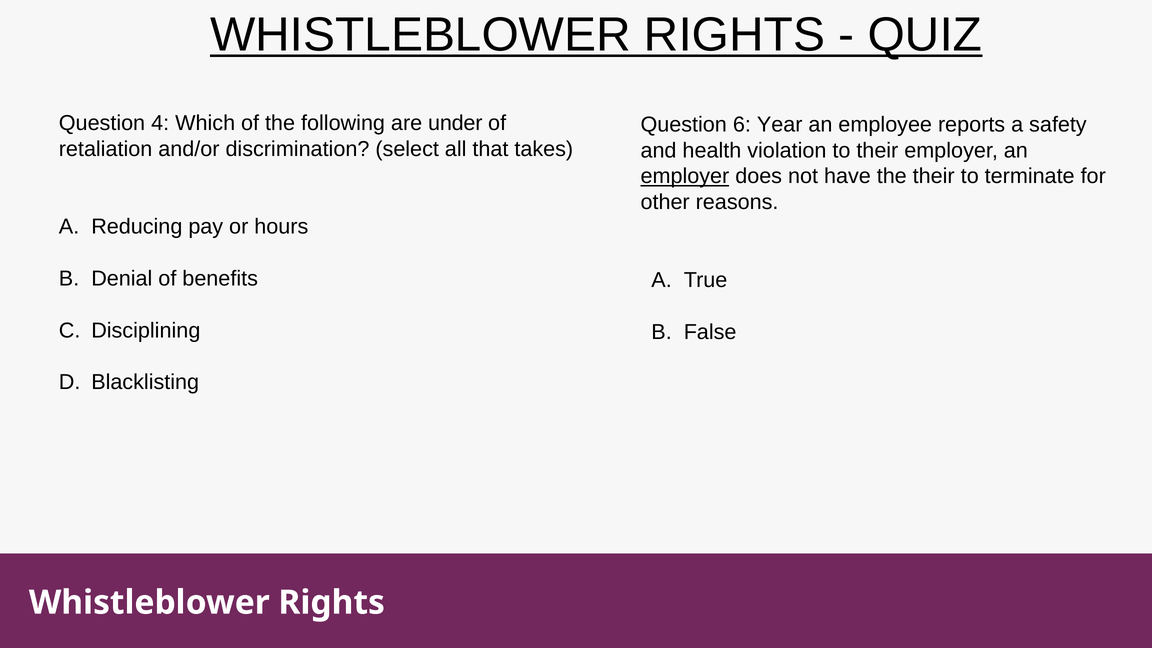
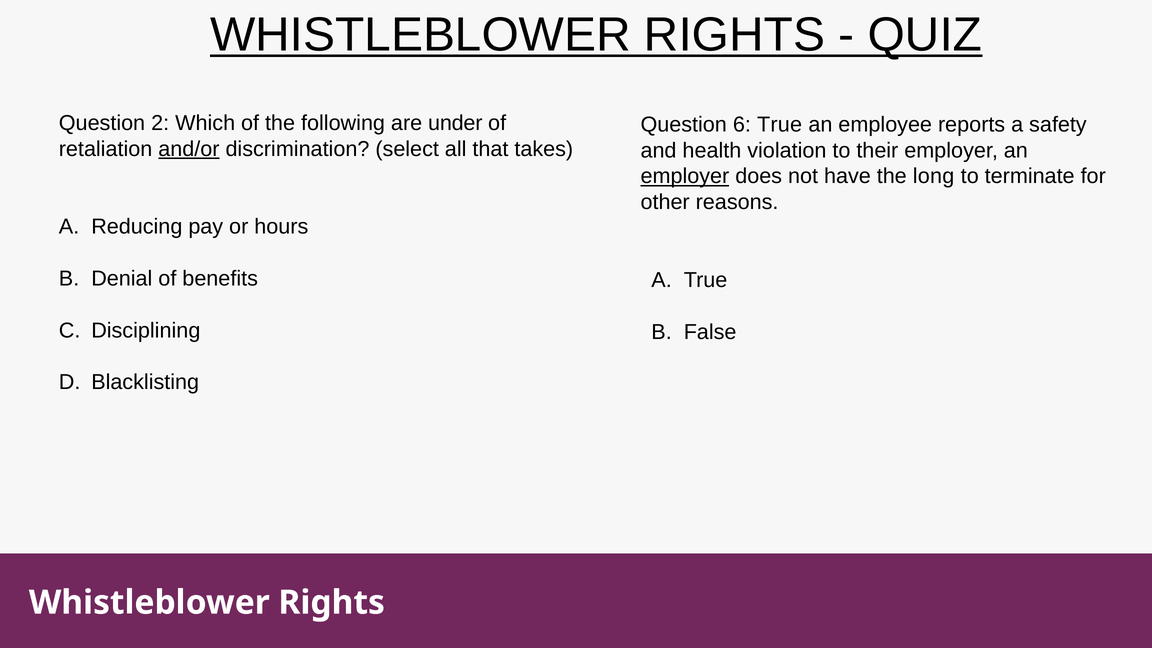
4: 4 -> 2 (160, 123)
6 Year: Year -> True (780, 125)
and/or underline: none -> present (189, 149)
the their: their -> long (934, 176)
